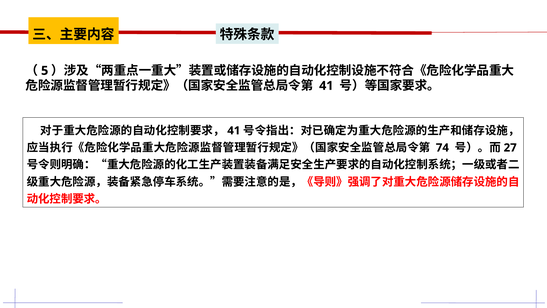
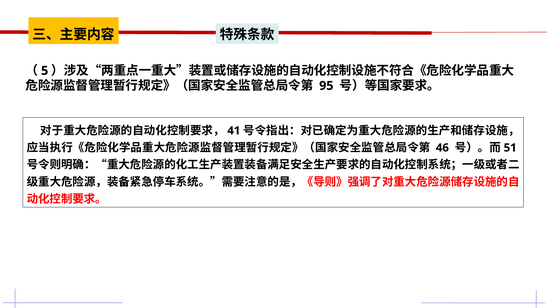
41: 41 -> 95 (326, 86)
74: 74 -> 46 (442, 148)
27: 27 -> 51 (510, 148)
